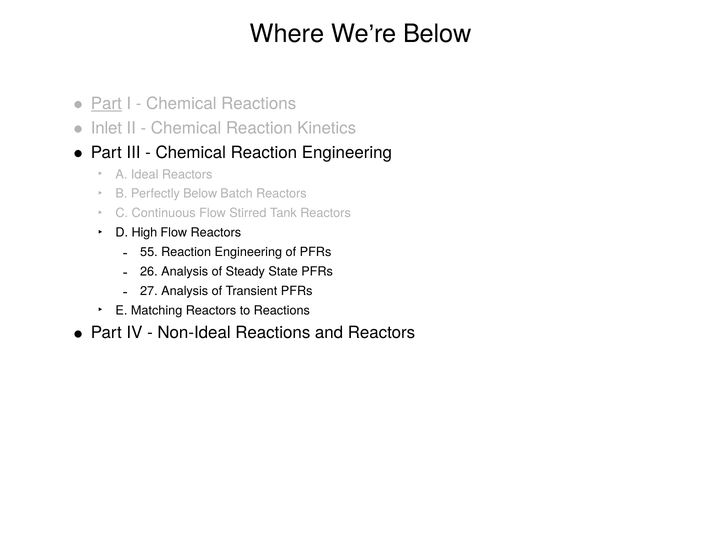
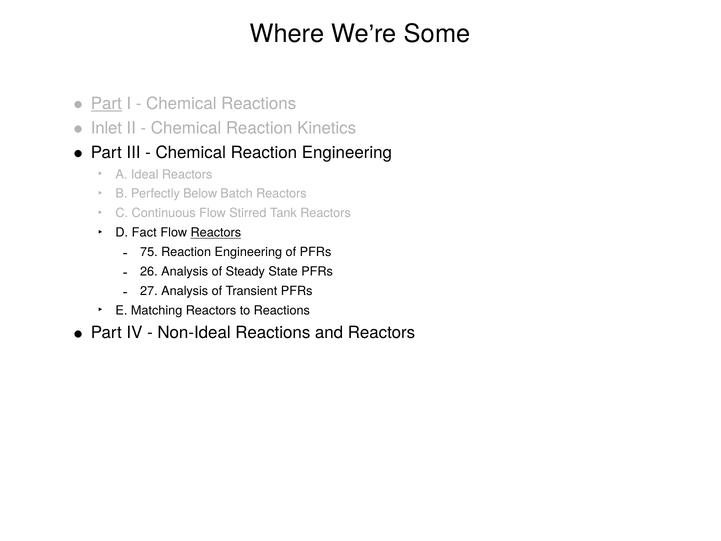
Below: Below -> Some (437, 34)
High: High -> Fact (144, 233)
Reactors underline: none -> present (216, 233)
55: 55 -> 75 (149, 252)
